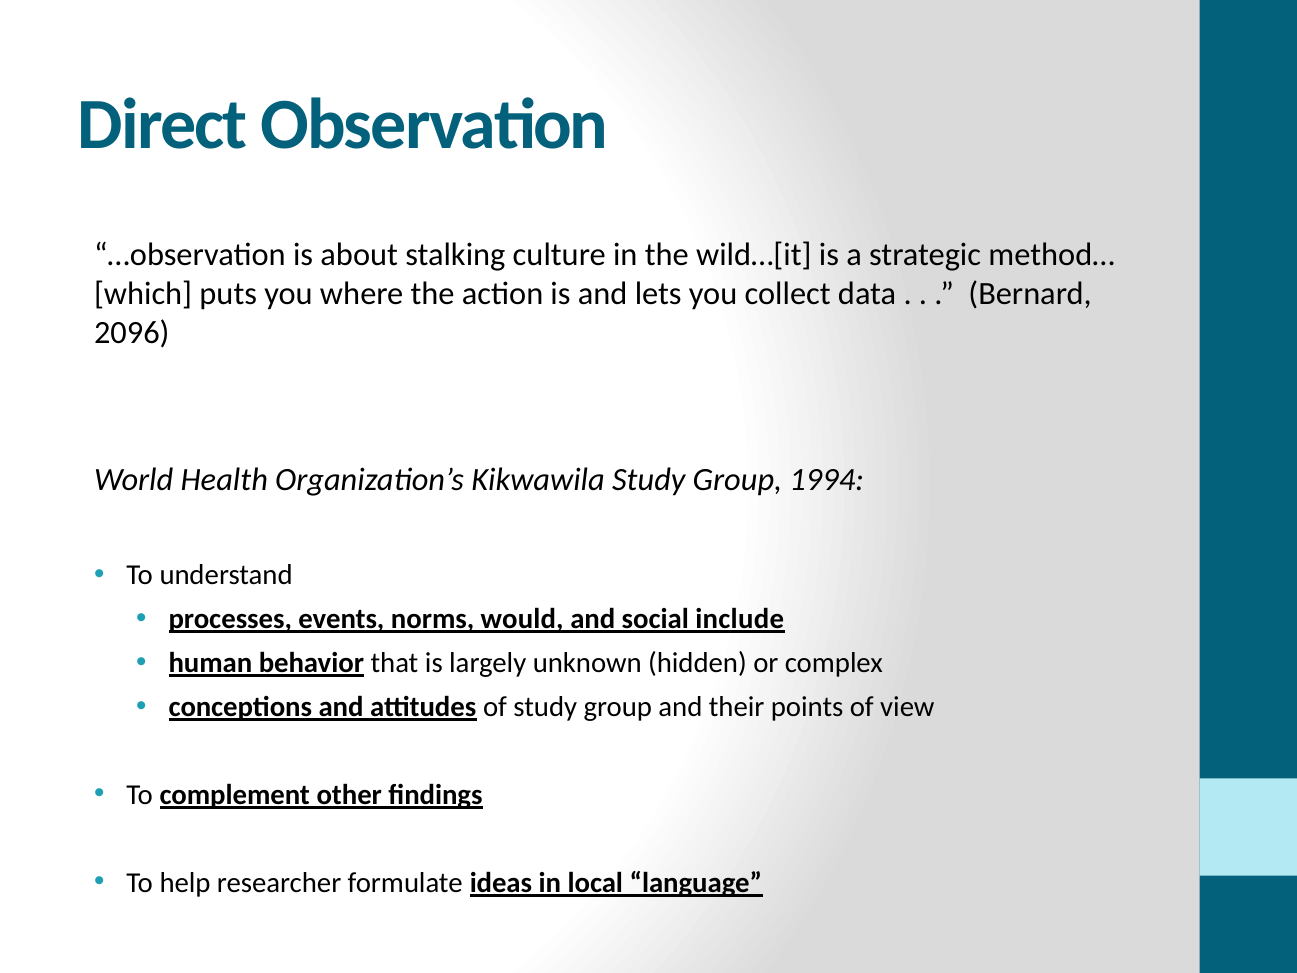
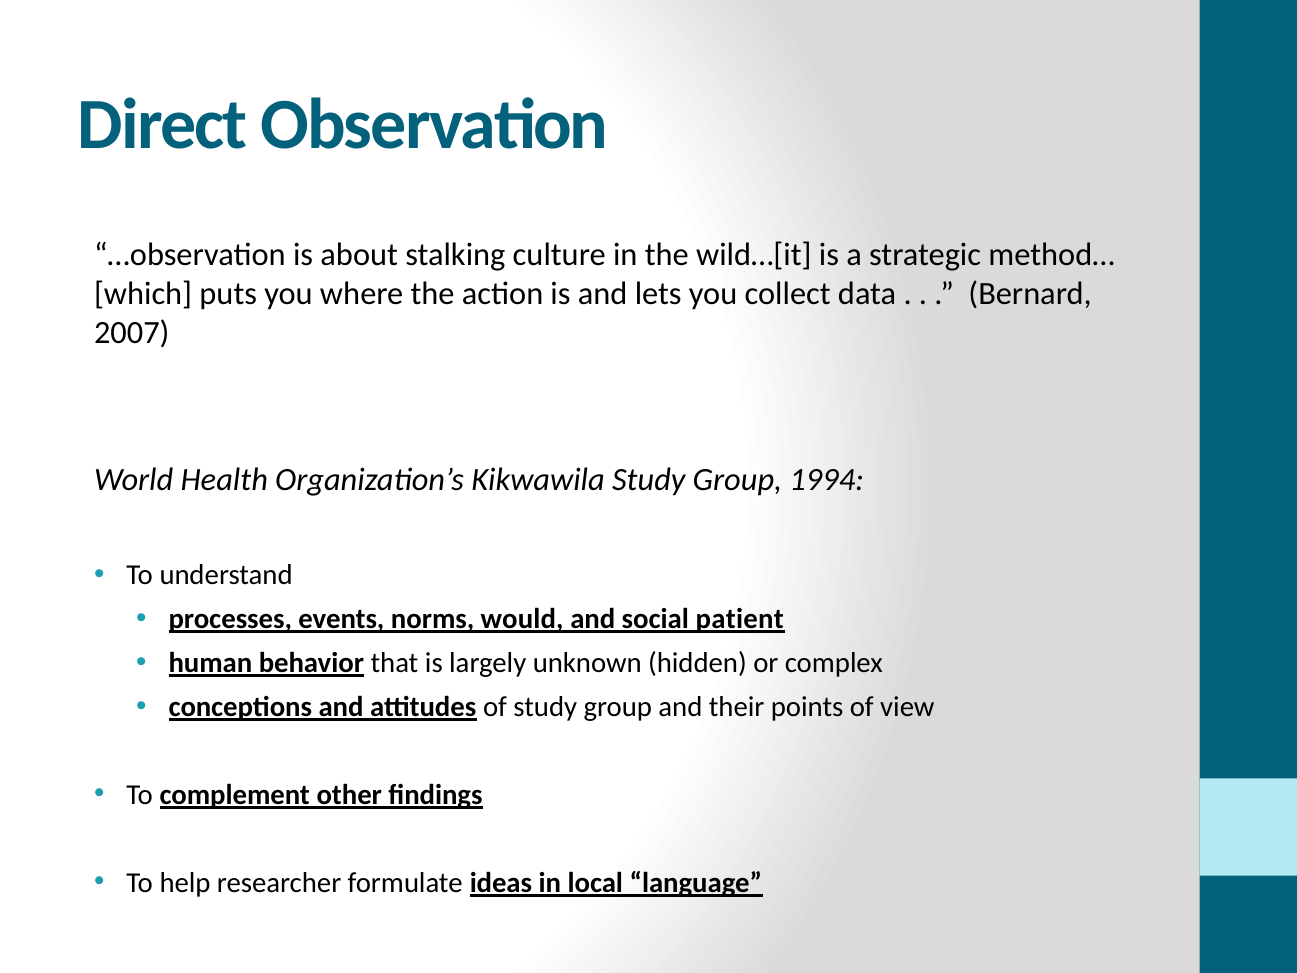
2096: 2096 -> 2007 (132, 333)
include: include -> patient (740, 619)
